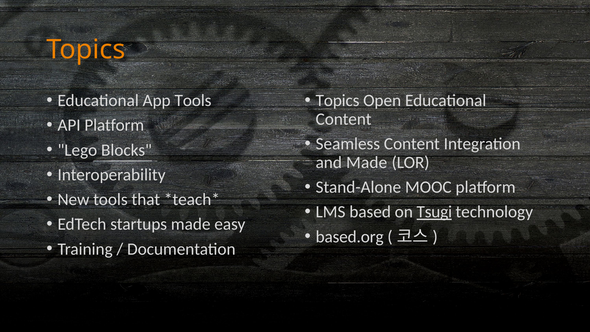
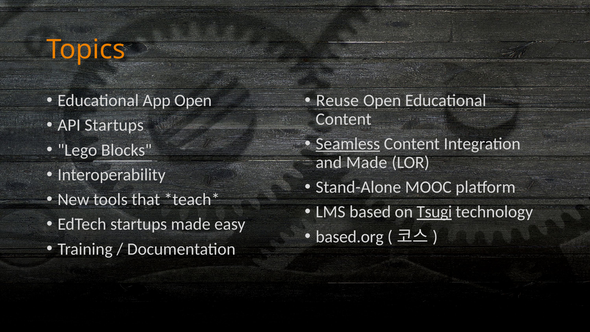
App Tools: Tools -> Open (193, 100)
Topics: Topics -> Reuse (337, 100)
API Platform: Platform -> Startups (114, 125)
Seamless underline: none -> present (348, 144)
